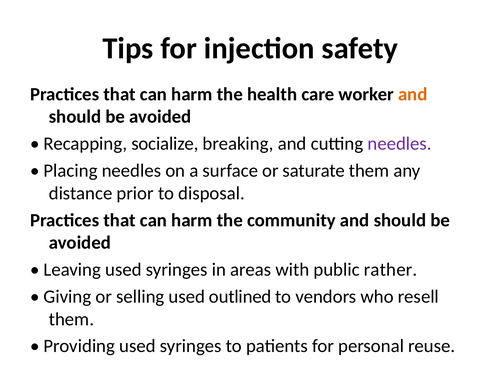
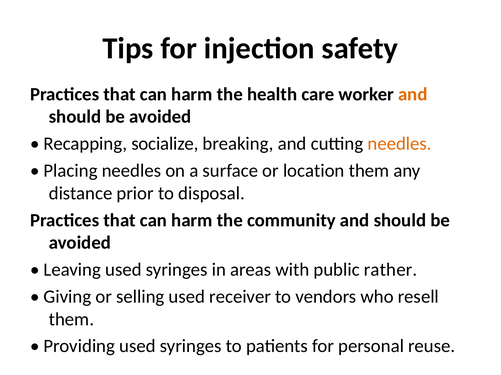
needles colour: purple -> orange (400, 144)
saturate: saturate -> location (314, 171)
outlined: outlined -> receiver (240, 297)
